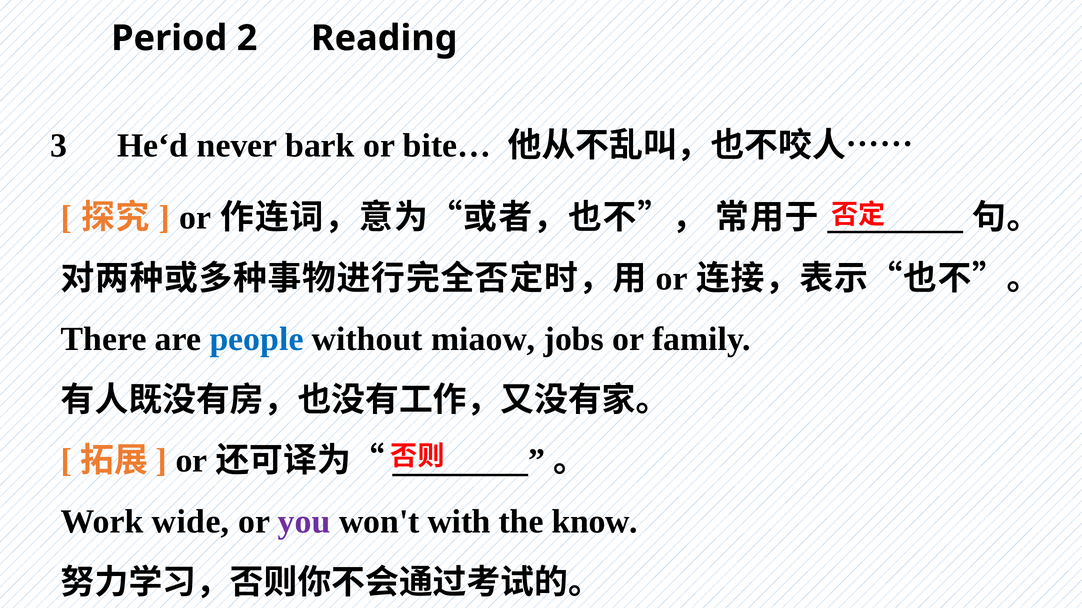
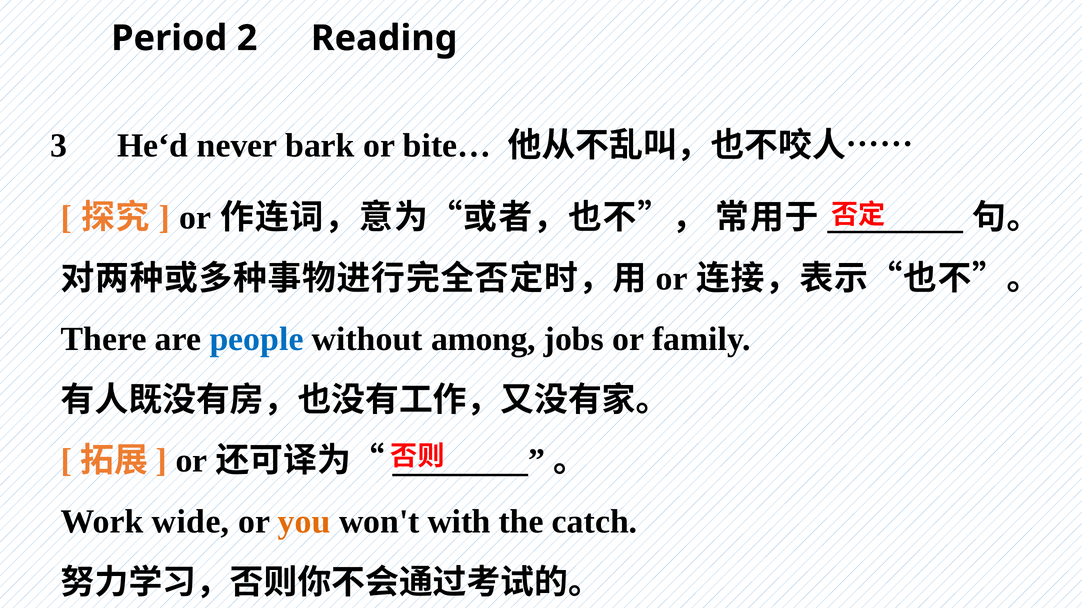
miaow: miaow -> among (483, 340)
you colour: purple -> orange (304, 522)
know: know -> catch (595, 522)
